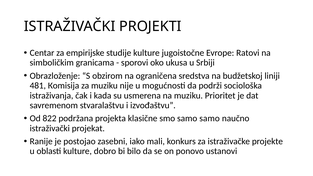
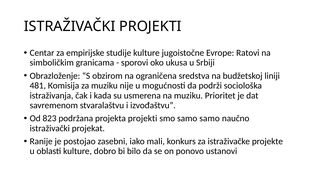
822: 822 -> 823 (50, 118)
projekta klasične: klasične -> projekti (143, 118)
